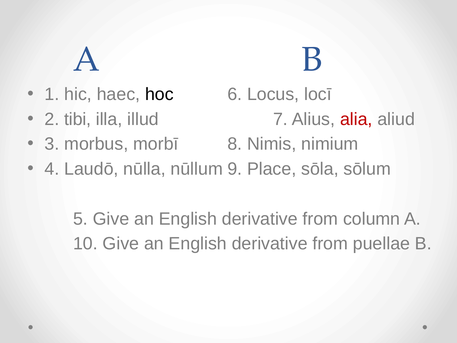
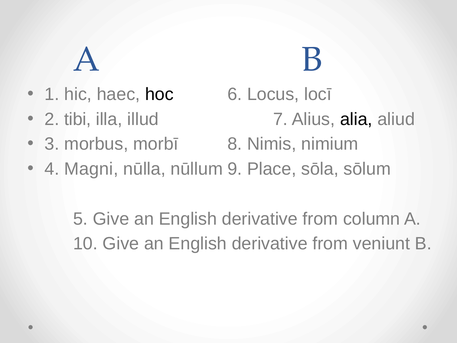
alia colour: red -> black (356, 119)
Laudō: Laudō -> Magni (91, 169)
puellae: puellae -> veniunt (381, 244)
